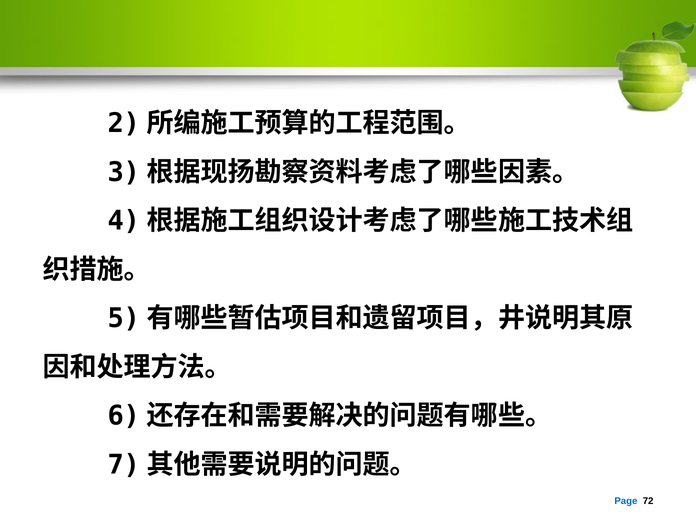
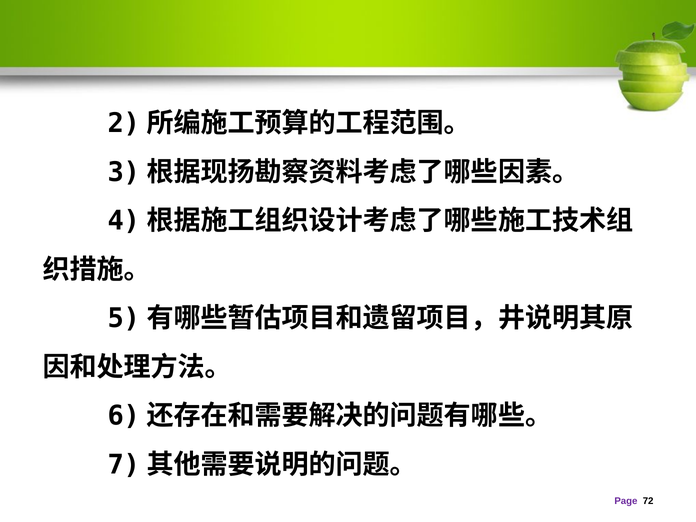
Page colour: blue -> purple (626, 501)
